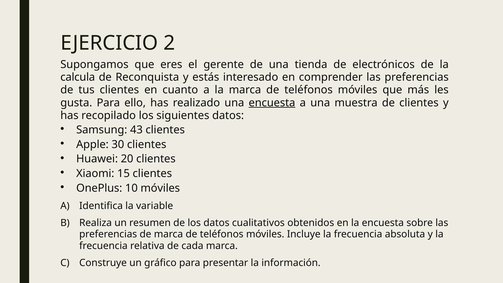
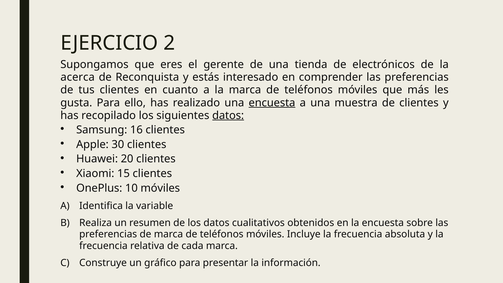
calcula: calcula -> acerca (78, 77)
datos underline: none -> present (228, 115)
43: 43 -> 16 (136, 130)
